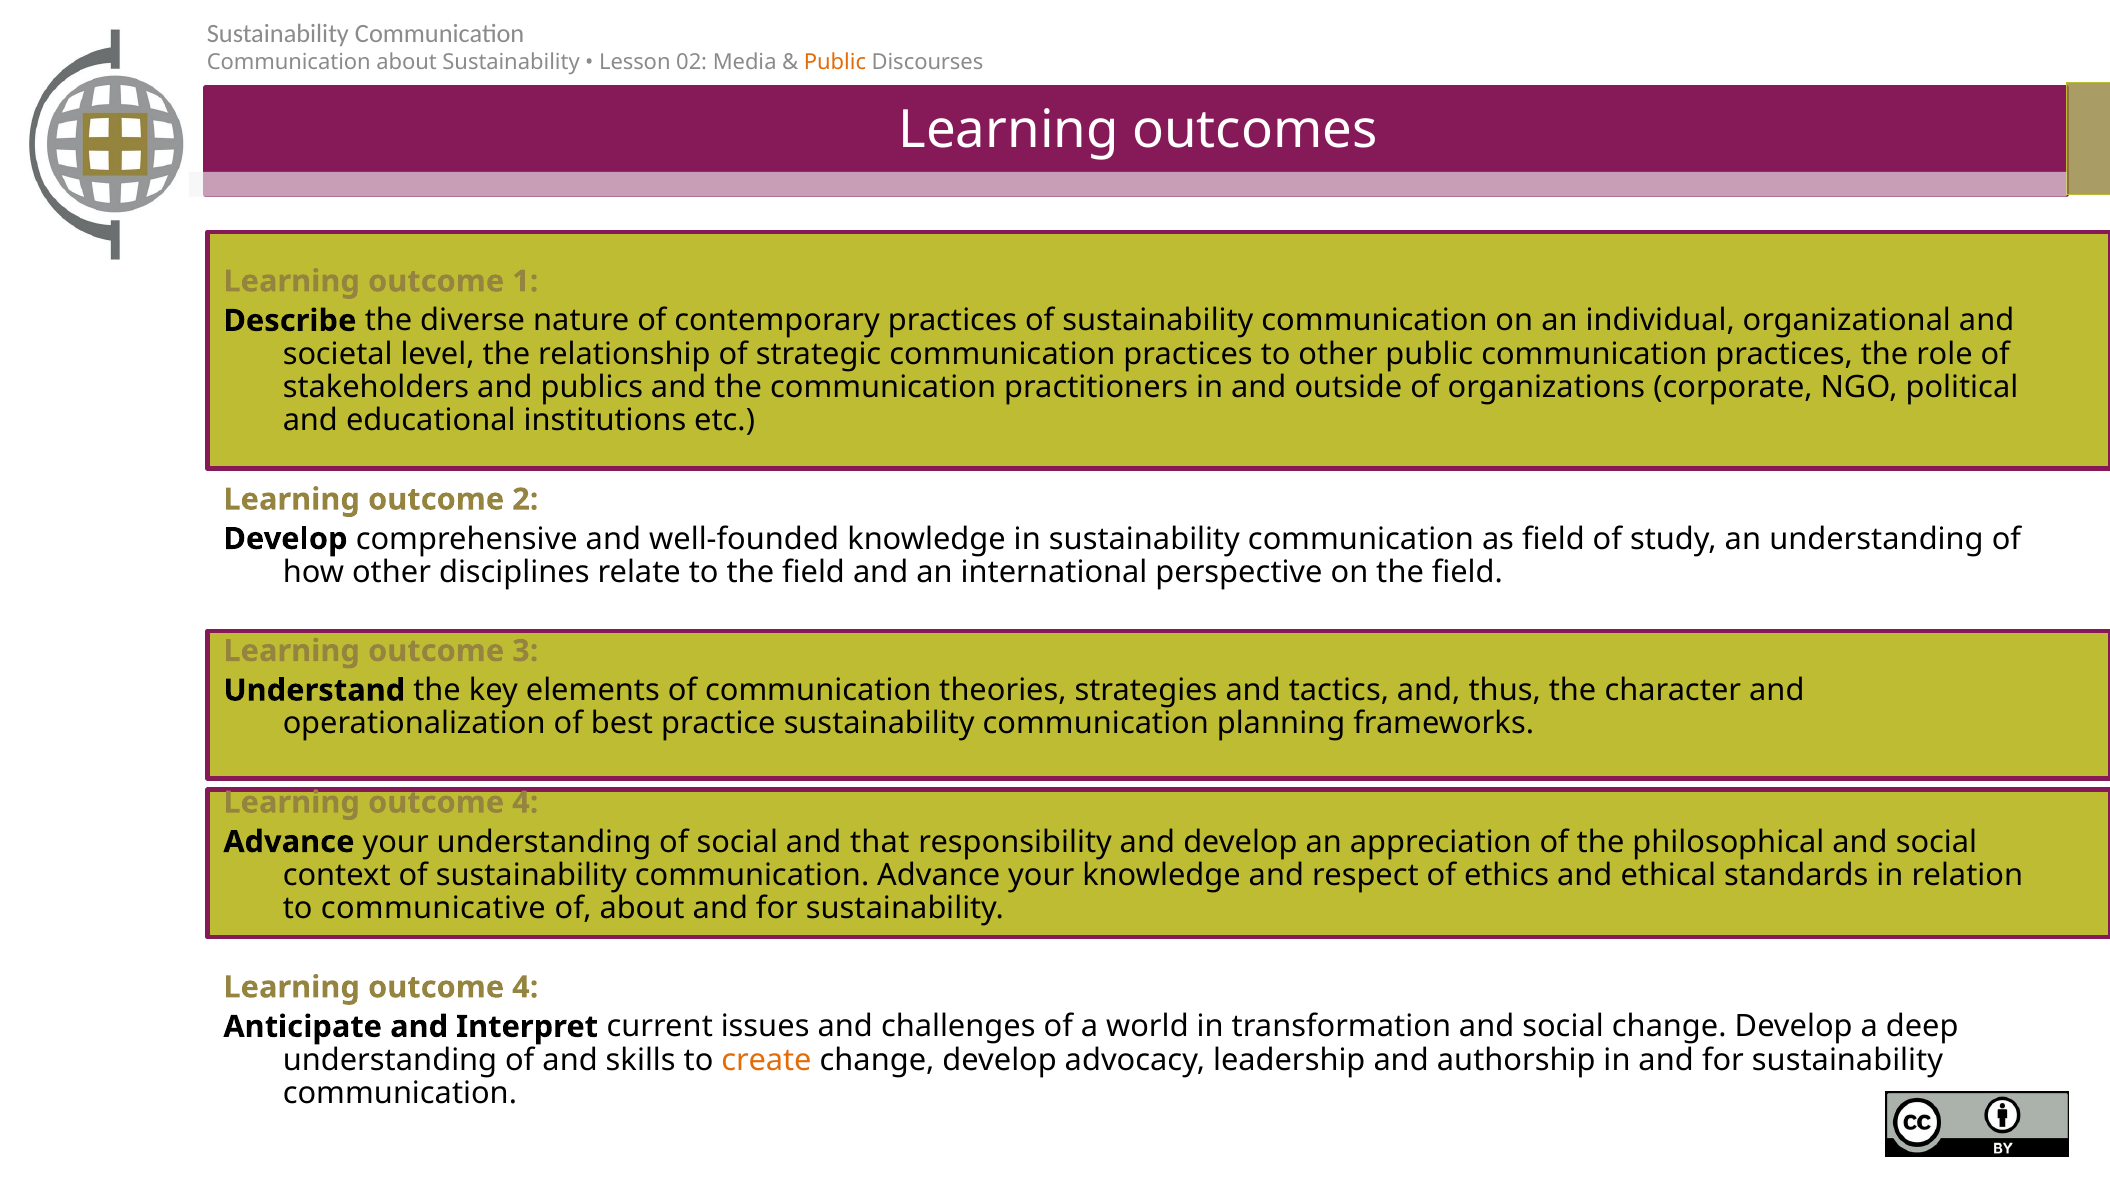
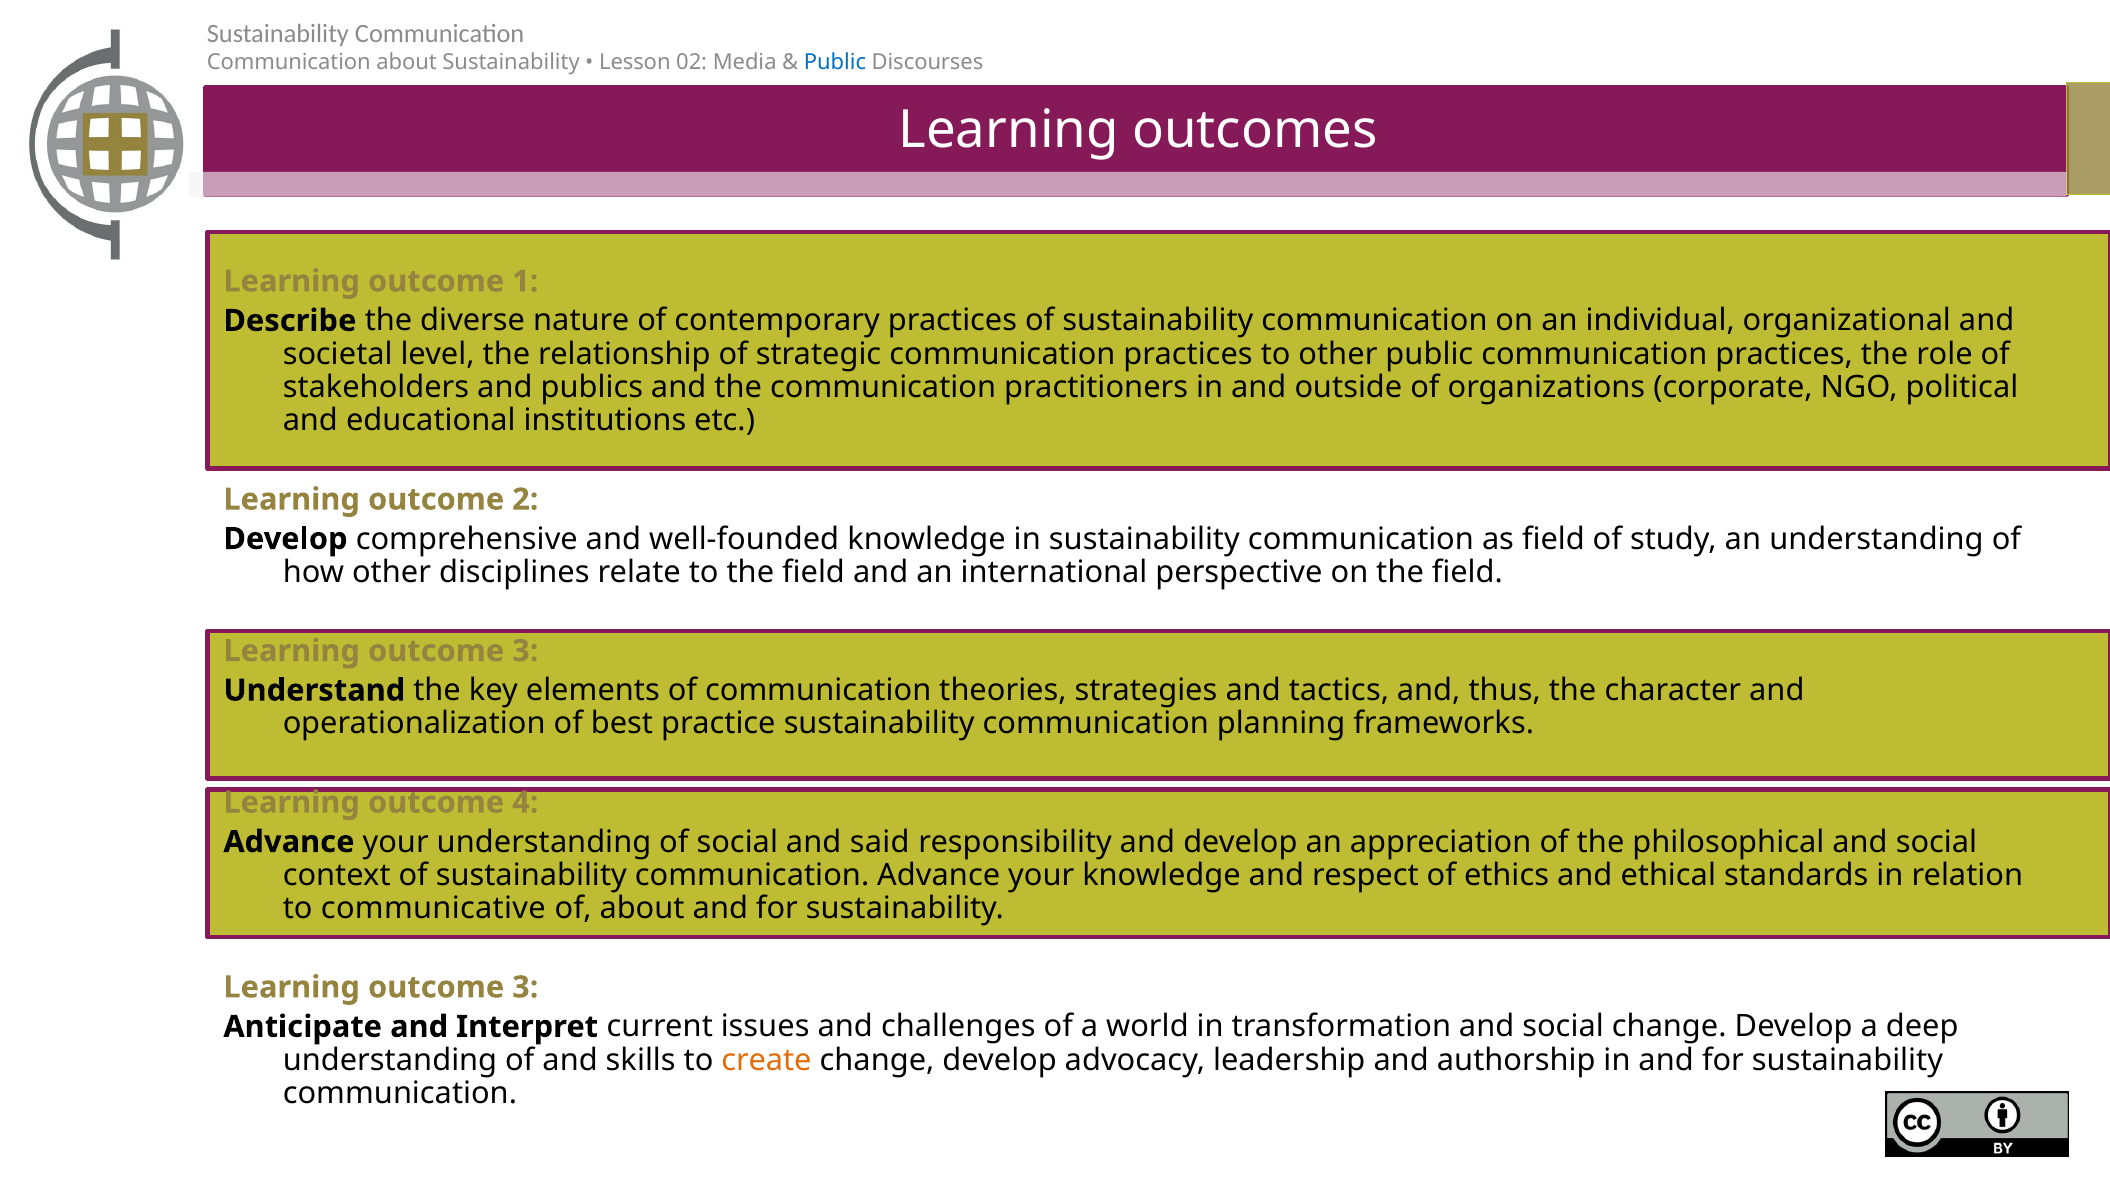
Public colour: orange -> blue (835, 62)
that: that -> said (880, 842)
4: 4 -> 3 (525, 987)
